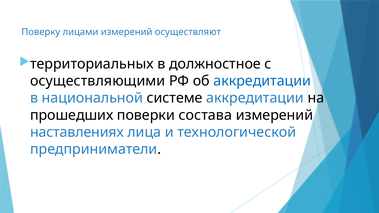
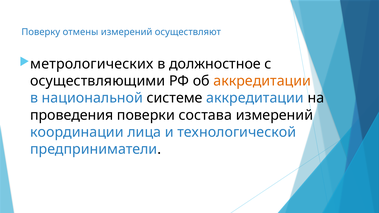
лицами: лицами -> отмены (80, 32)
территориальных: территориальных -> метрологических (92, 64)
аккредитации colour: blue -> orange (262, 81)
прошедших: прошедших -> проведения (72, 115)
наставлениях: наставлениях -> координации (77, 132)
